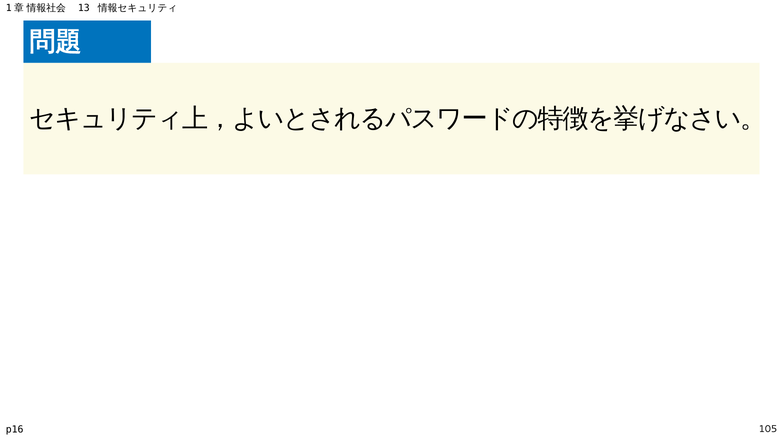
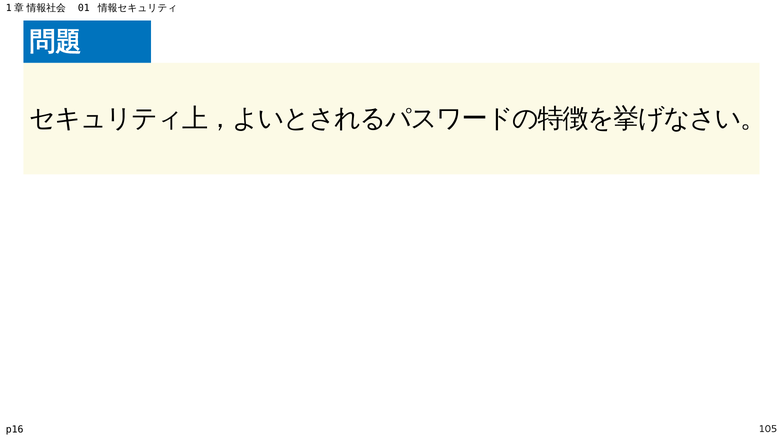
13: 13 -> 01 (84, 8)
